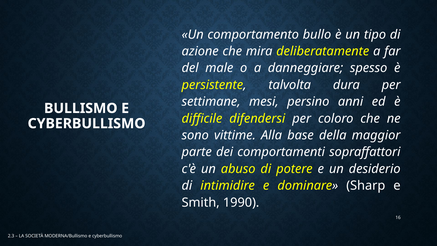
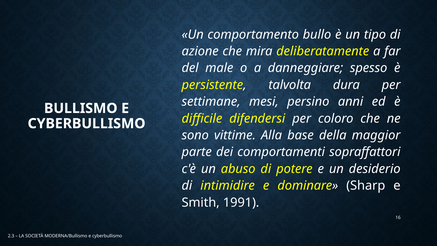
1990: 1990 -> 1991 (241, 202)
